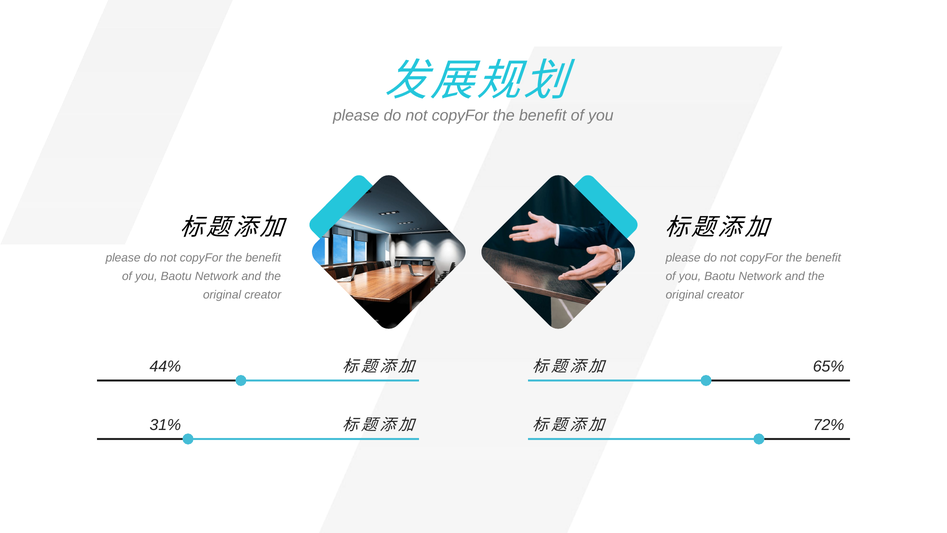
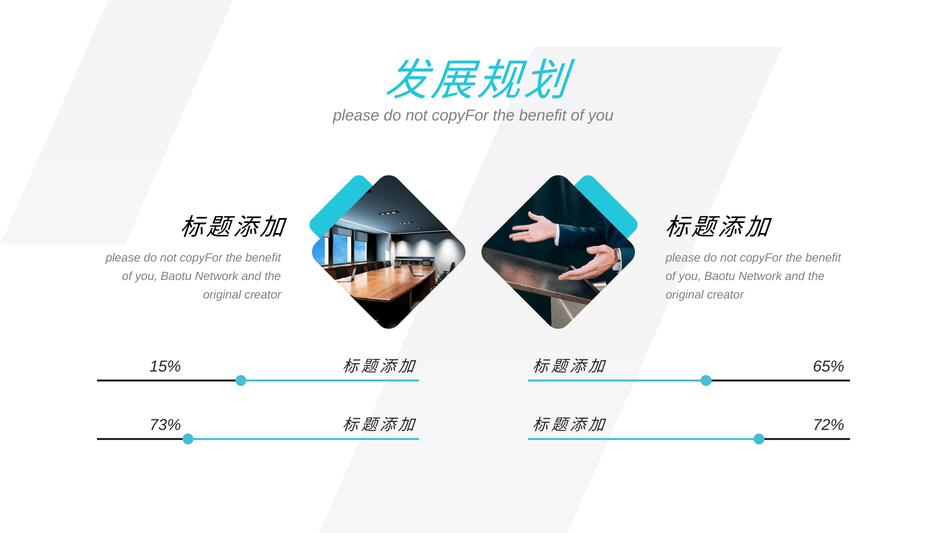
44%: 44% -> 15% (165, 366)
31%: 31% -> 73% (165, 425)
